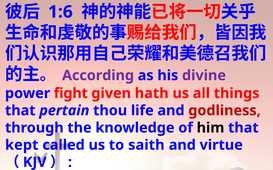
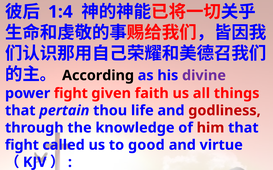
1:6: 1:6 -> 1:4 (60, 12)
According colour: purple -> black (98, 76)
hath: hath -> faith (152, 94)
him colour: black -> red (210, 128)
kept: kept -> fight (22, 146)
saith: saith -> good (146, 146)
